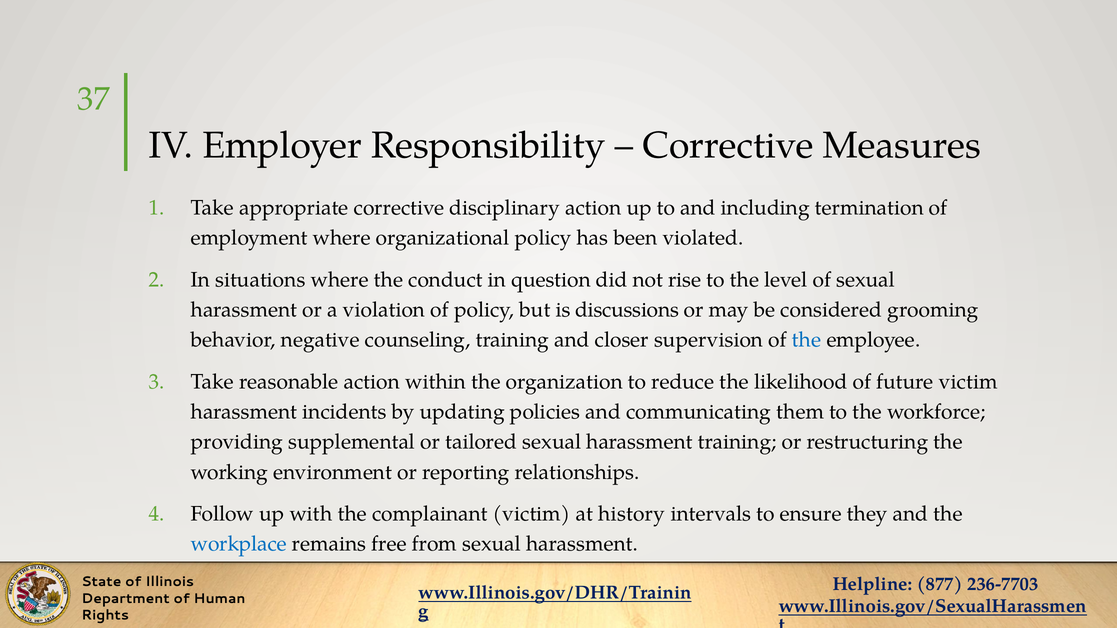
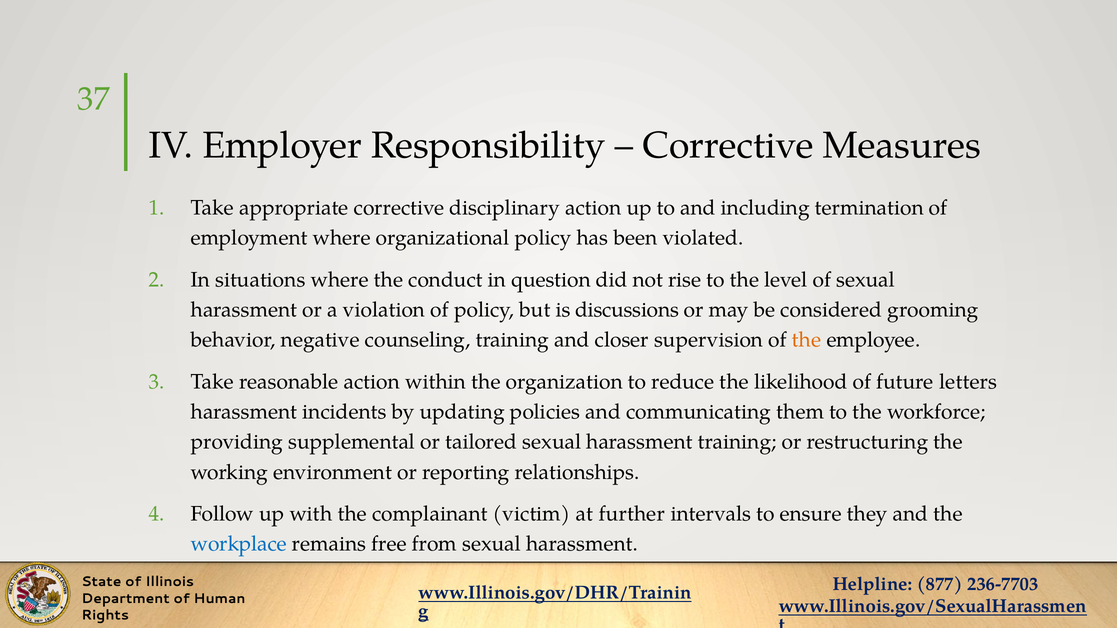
the colour: blue -> orange (807, 340)
future victim: victim -> letters (968, 382)
history: history -> further (632, 514)
